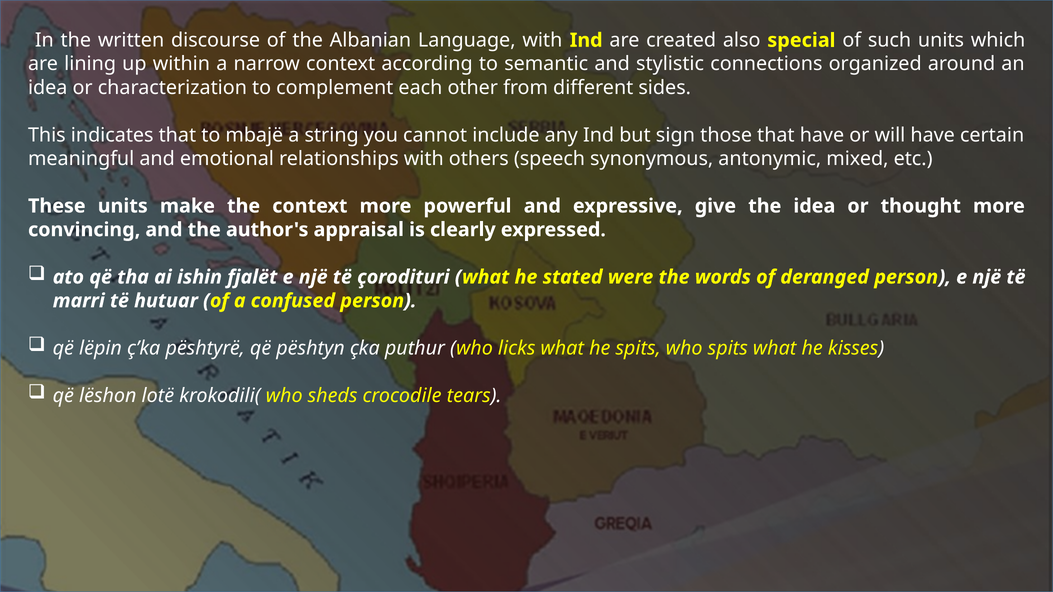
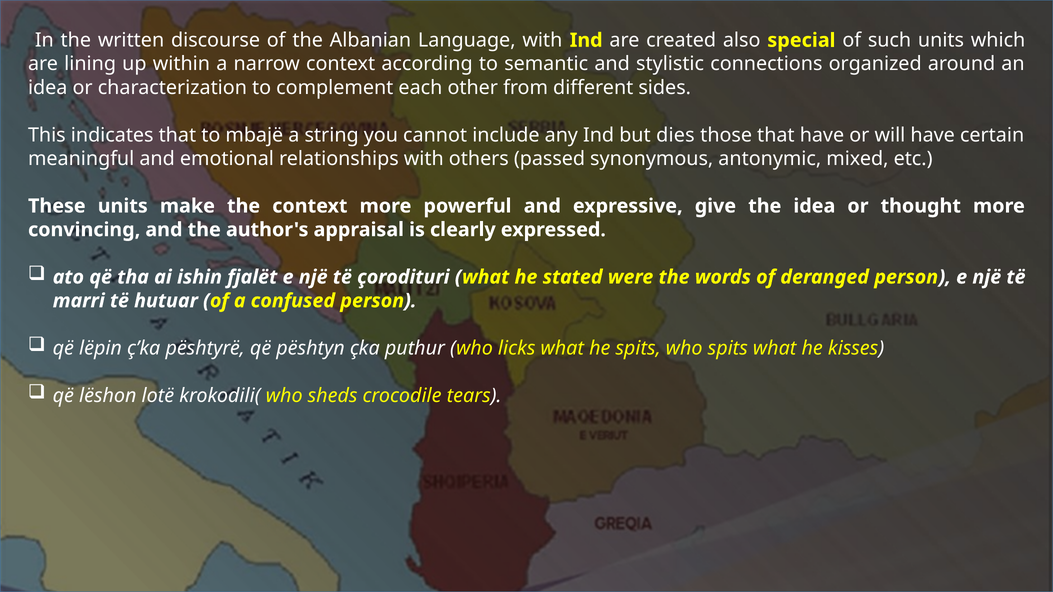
sign: sign -> dies (675, 135)
speech: speech -> passed (549, 159)
